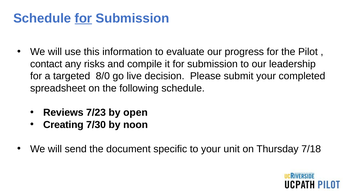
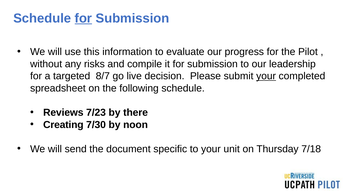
contact: contact -> without (46, 64)
8/0: 8/0 -> 8/7 (103, 76)
your underline: none -> present (266, 76)
open: open -> there (136, 113)
